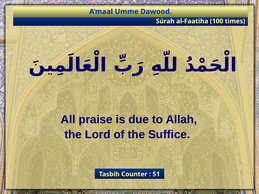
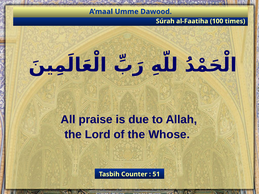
Suffice: Suffice -> Whose (169, 135)
